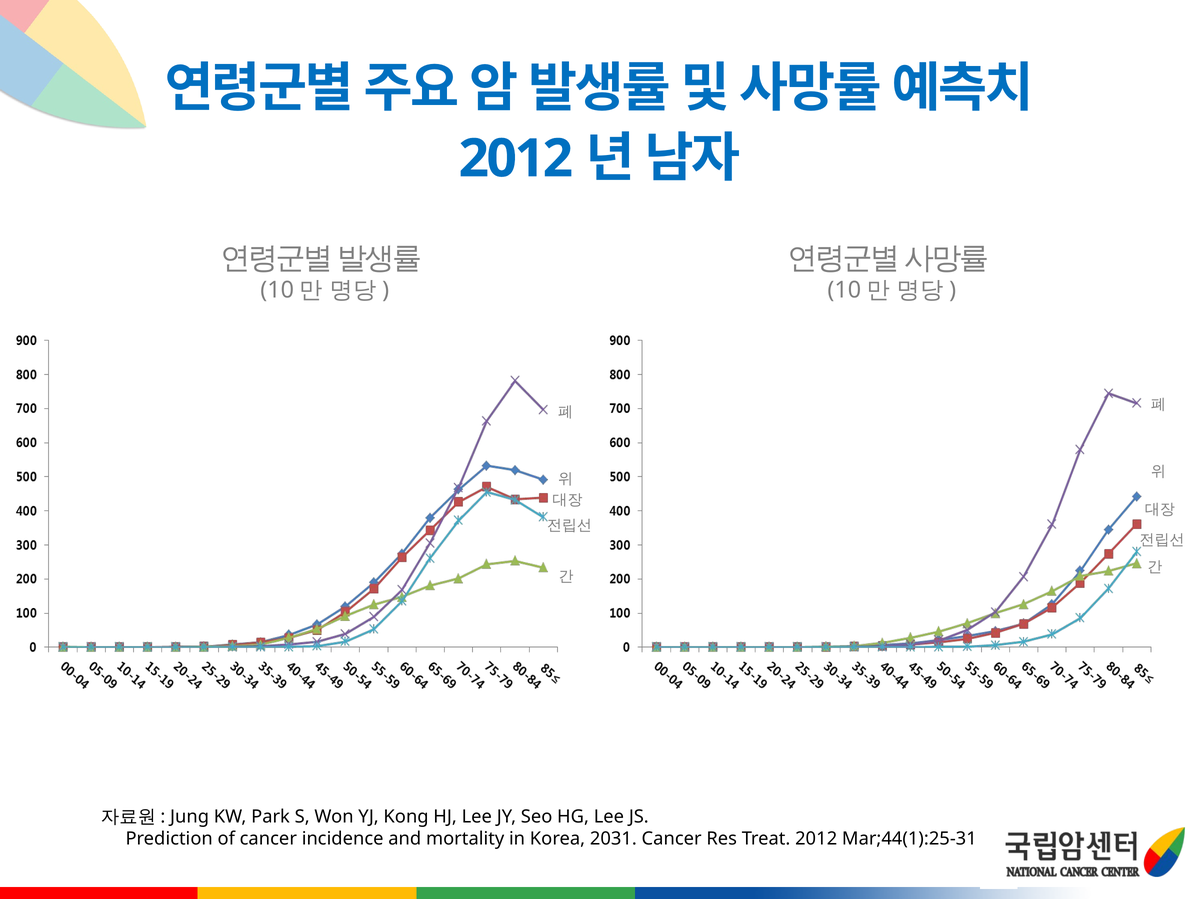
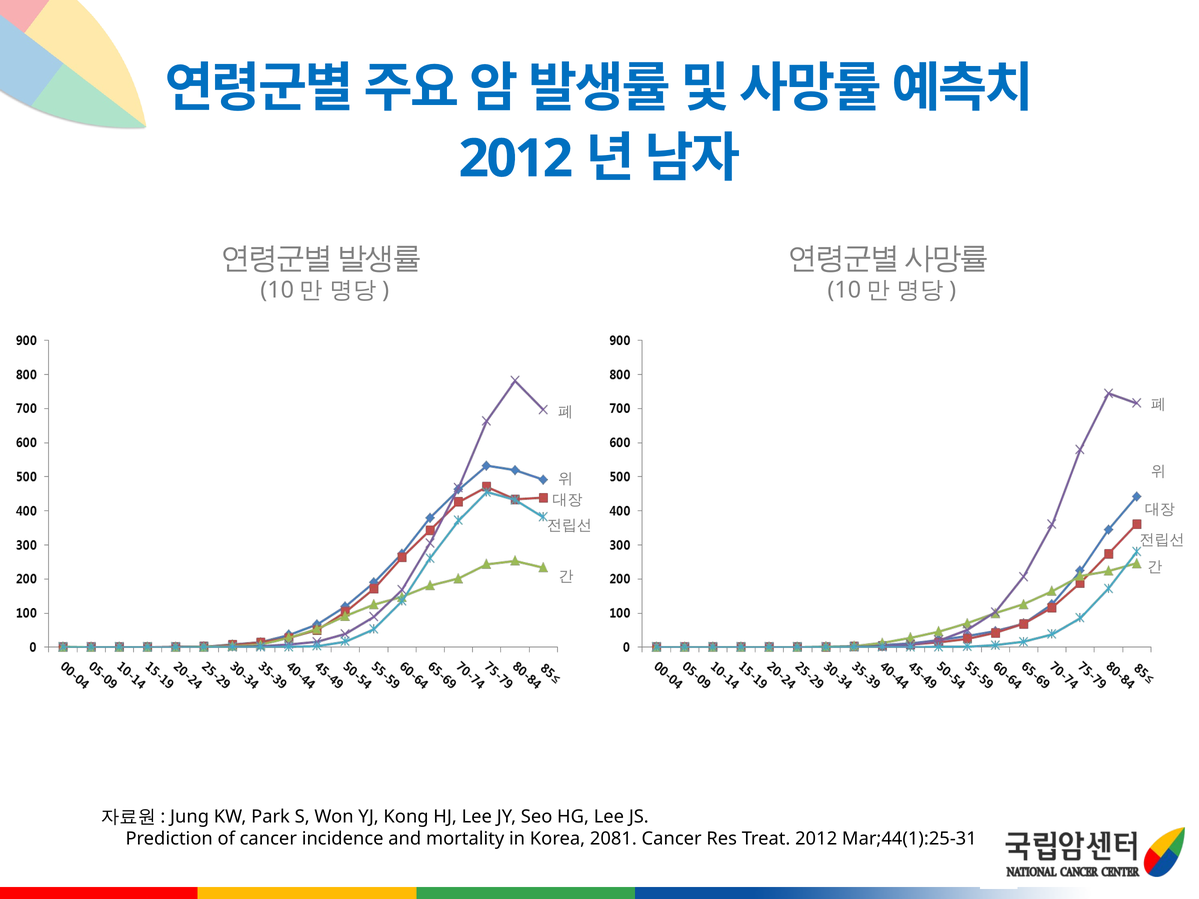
2031: 2031 -> 2081 (613, 839)
